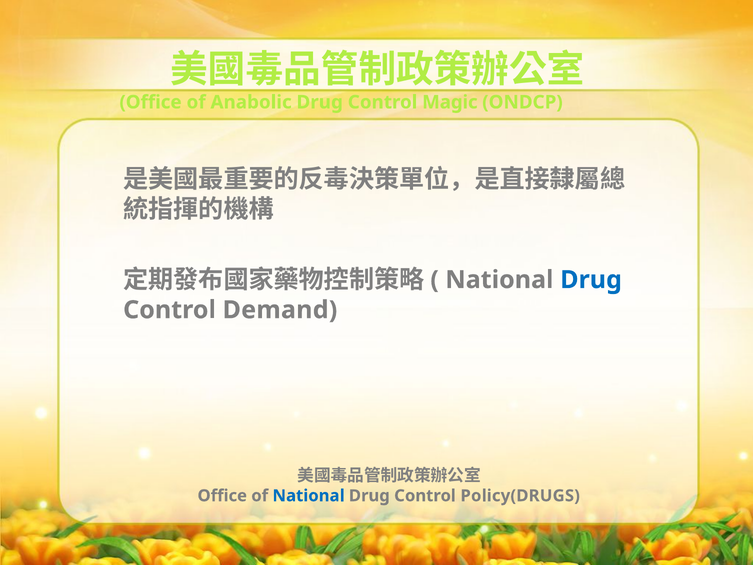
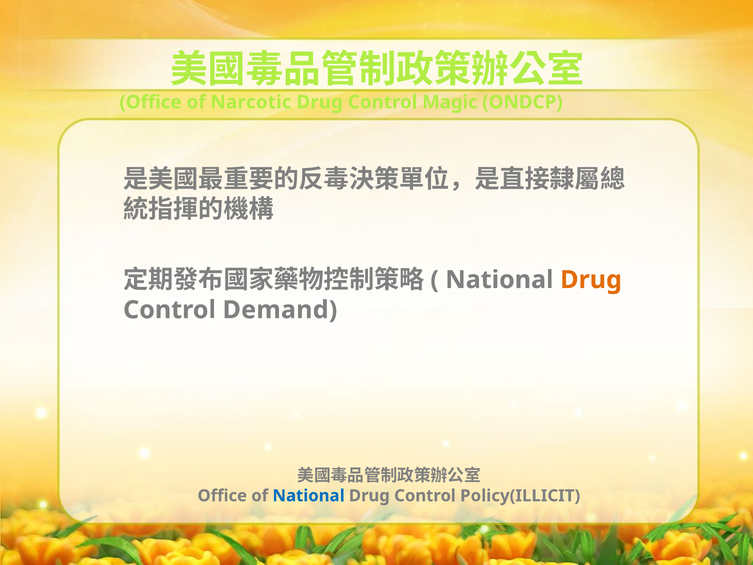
Anabolic: Anabolic -> Narcotic (251, 102)
Drug colour: blue -> orange (591, 280)
Policy(DRUGS: Policy(DRUGS -> Policy(ILLICIT (520, 496)
